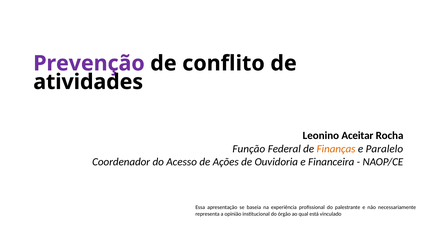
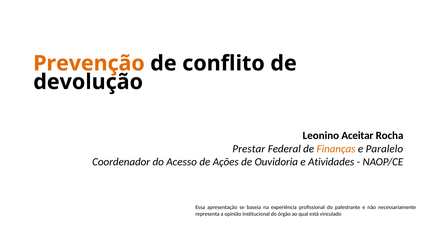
Prevenção colour: purple -> orange (89, 63)
atividades: atividades -> devolução (88, 82)
Função: Função -> Prestar (249, 149)
Financeira: Financeira -> Atividades (331, 162)
